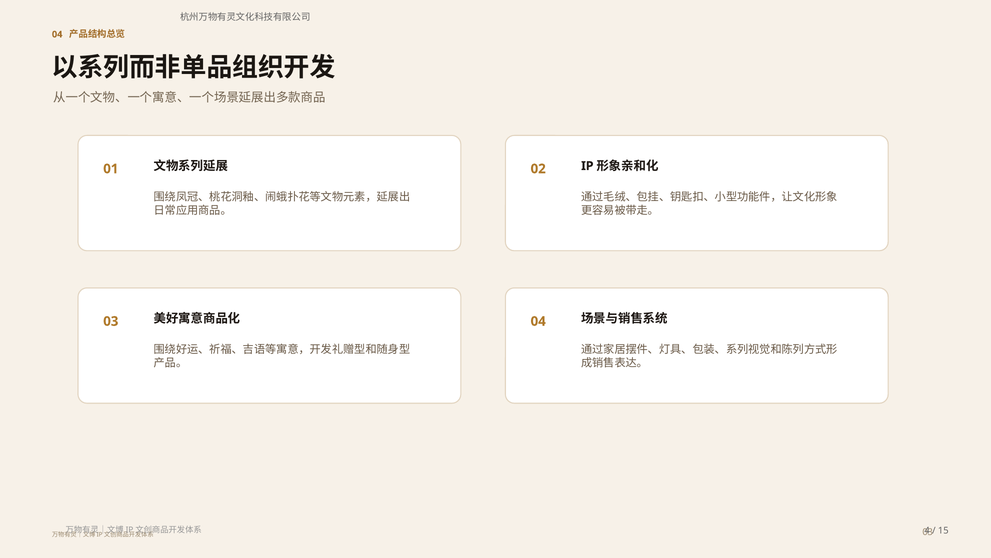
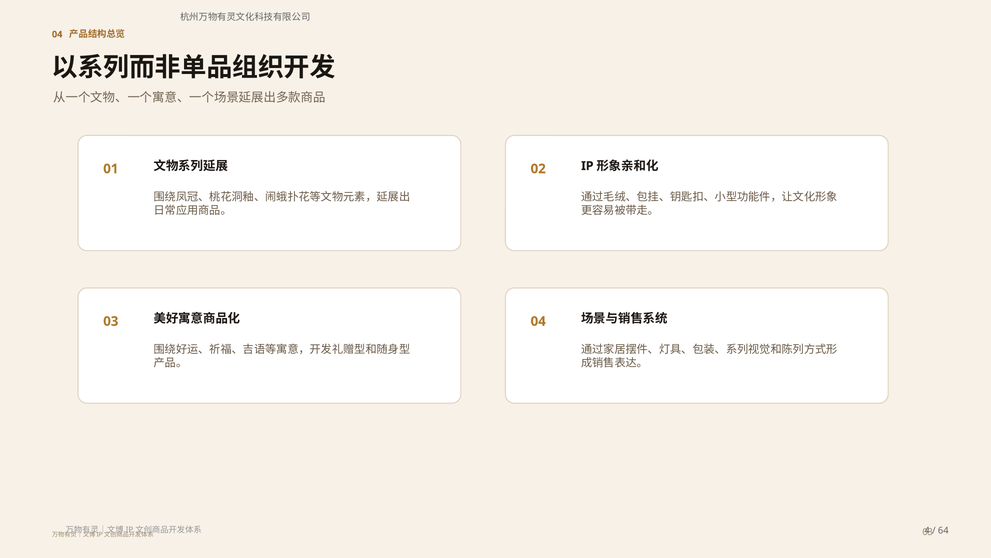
15: 15 -> 64 (943, 530)
